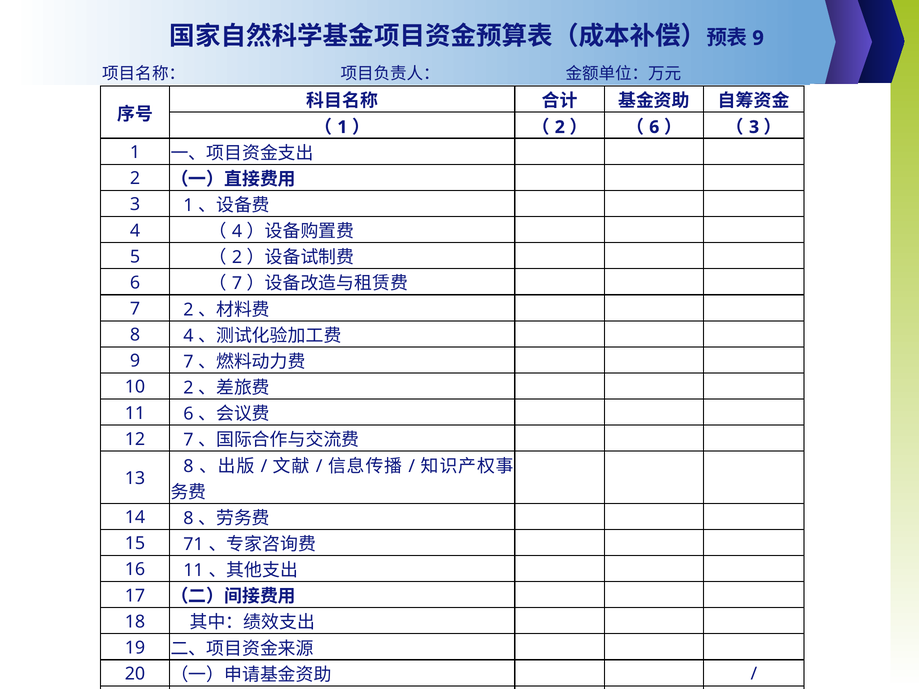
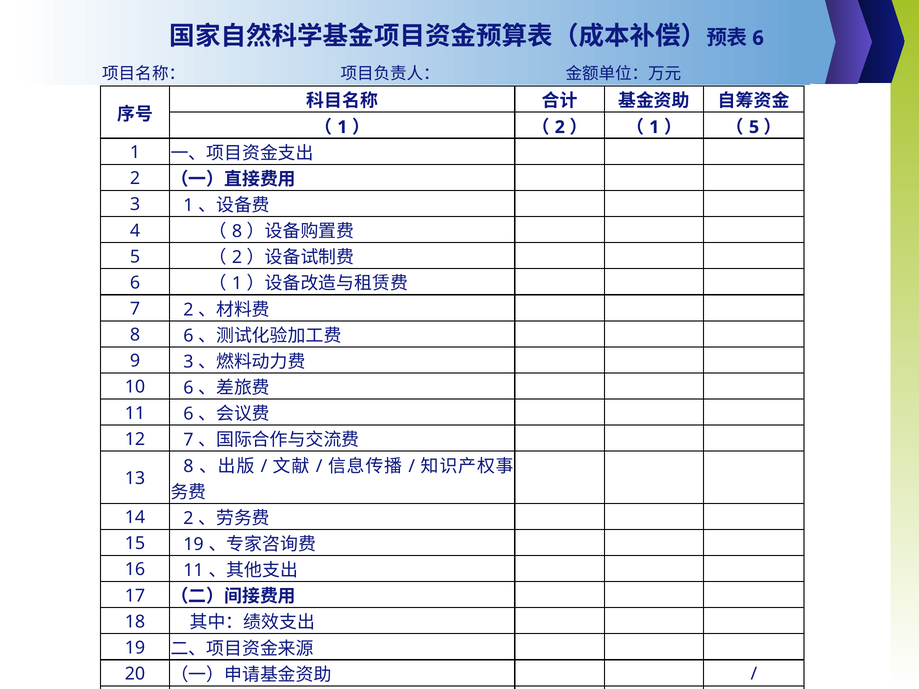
9: 9 -> 6 (758, 38)
6: 6 -> 1 (654, 127)
3: 3 -> 5 (754, 127)
4: 4 -> 8 (237, 232)
7: 7 -> 1 (237, 284)
8 4: 4 -> 6 (188, 336)
9 7: 7 -> 3 (188, 362)
10 2: 2 -> 6 (188, 388)
14 8: 8 -> 2 (188, 518)
15 71: 71 -> 19 (193, 545)
